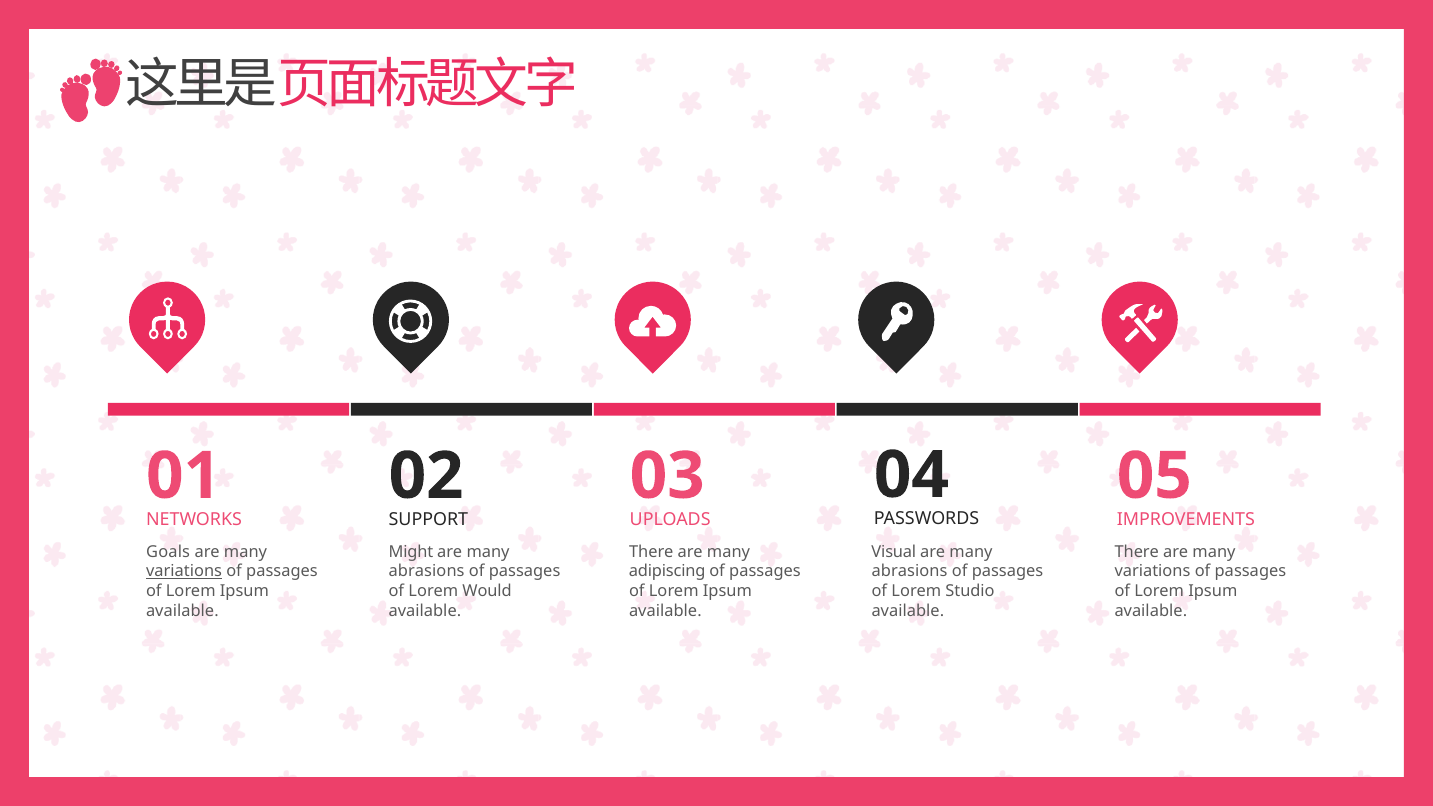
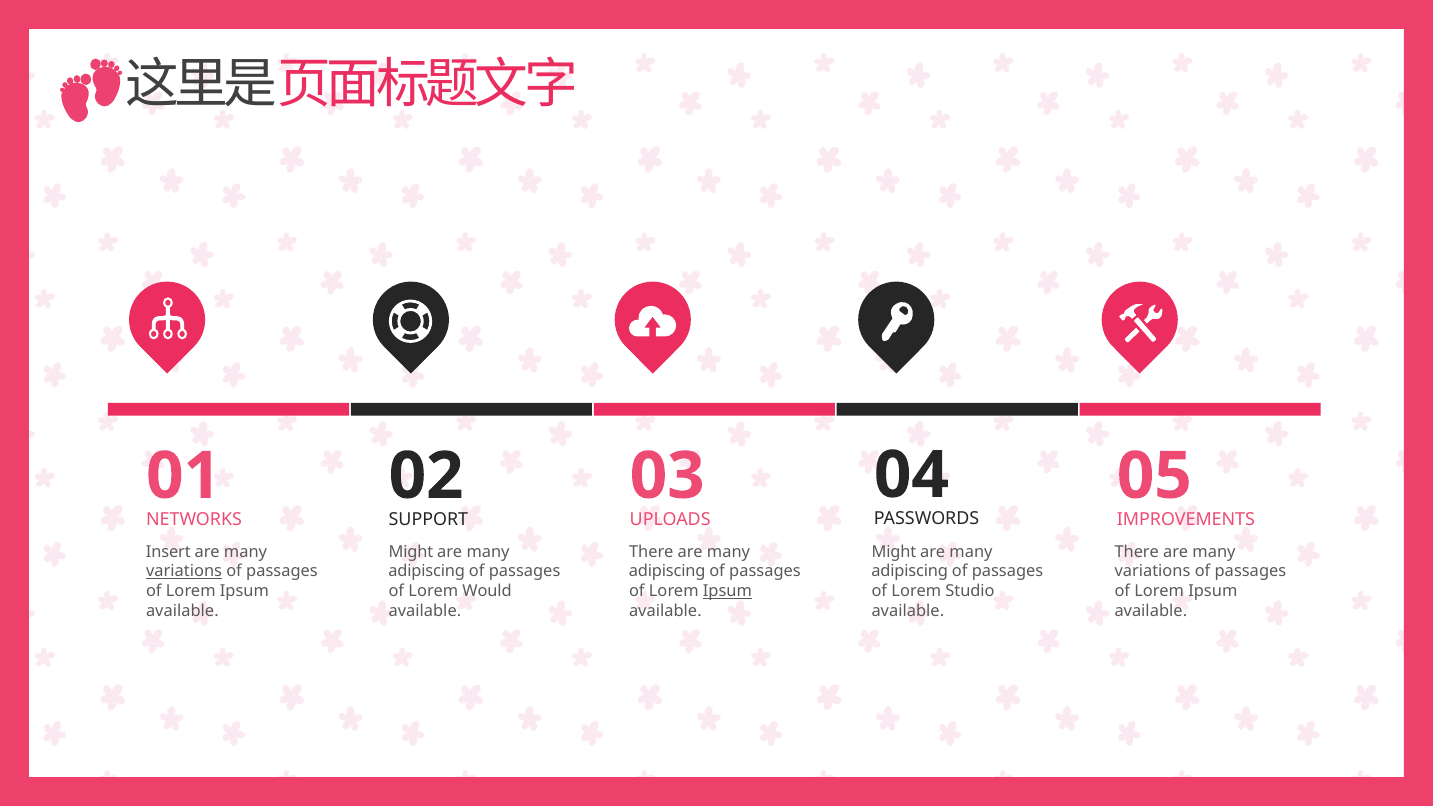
Goals: Goals -> Insert (168, 552)
Visual: Visual -> Might (894, 552)
abrasions: abrasions -> adipiscing (427, 571)
abrasions: abrasions -> adipiscing (910, 571)
Ipsum underline: none -> present (727, 591)
